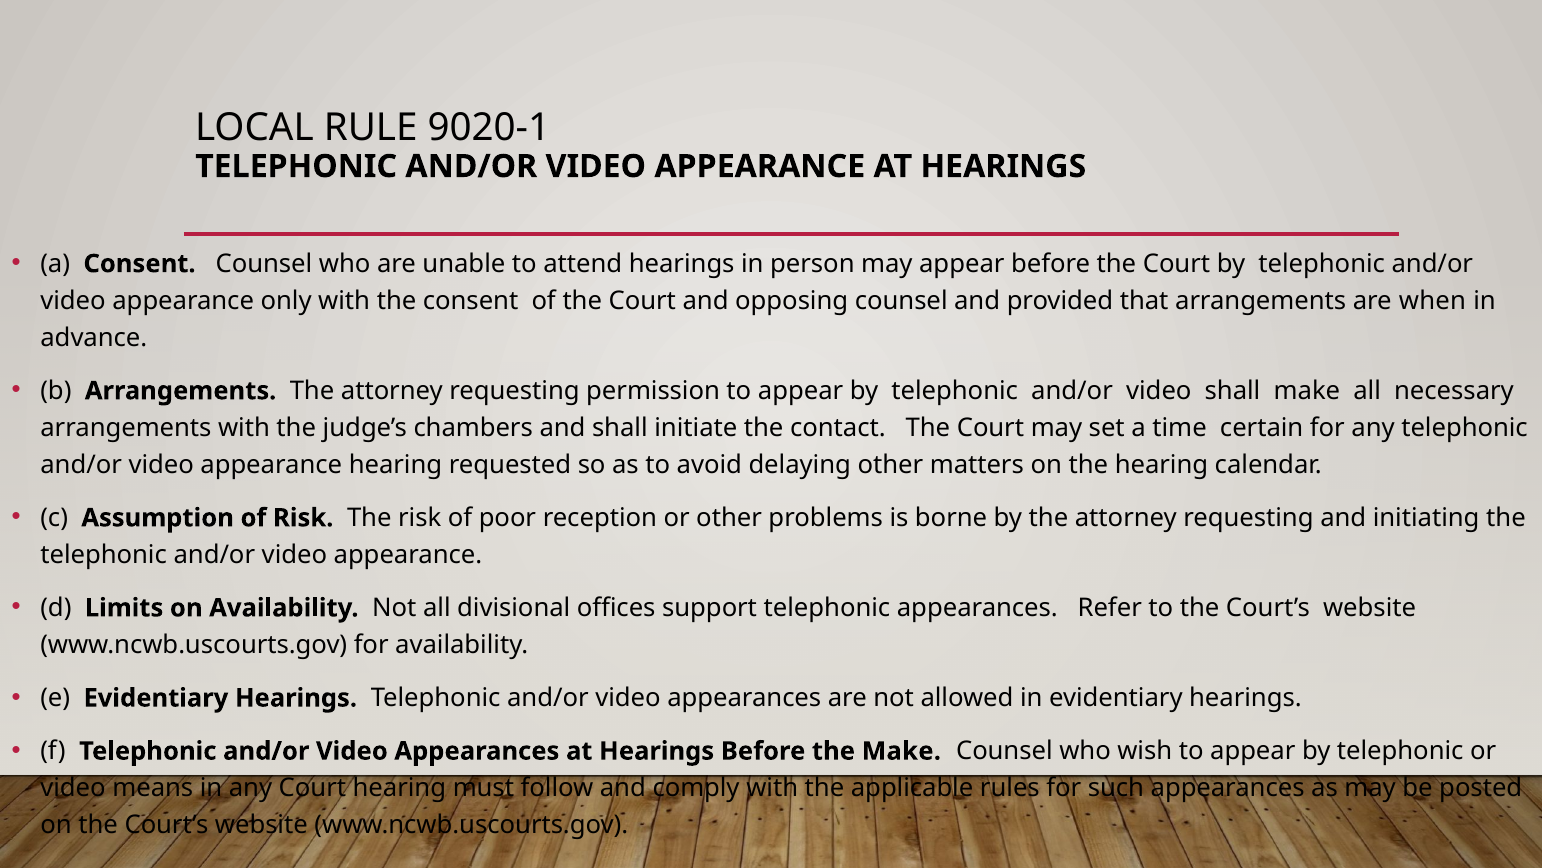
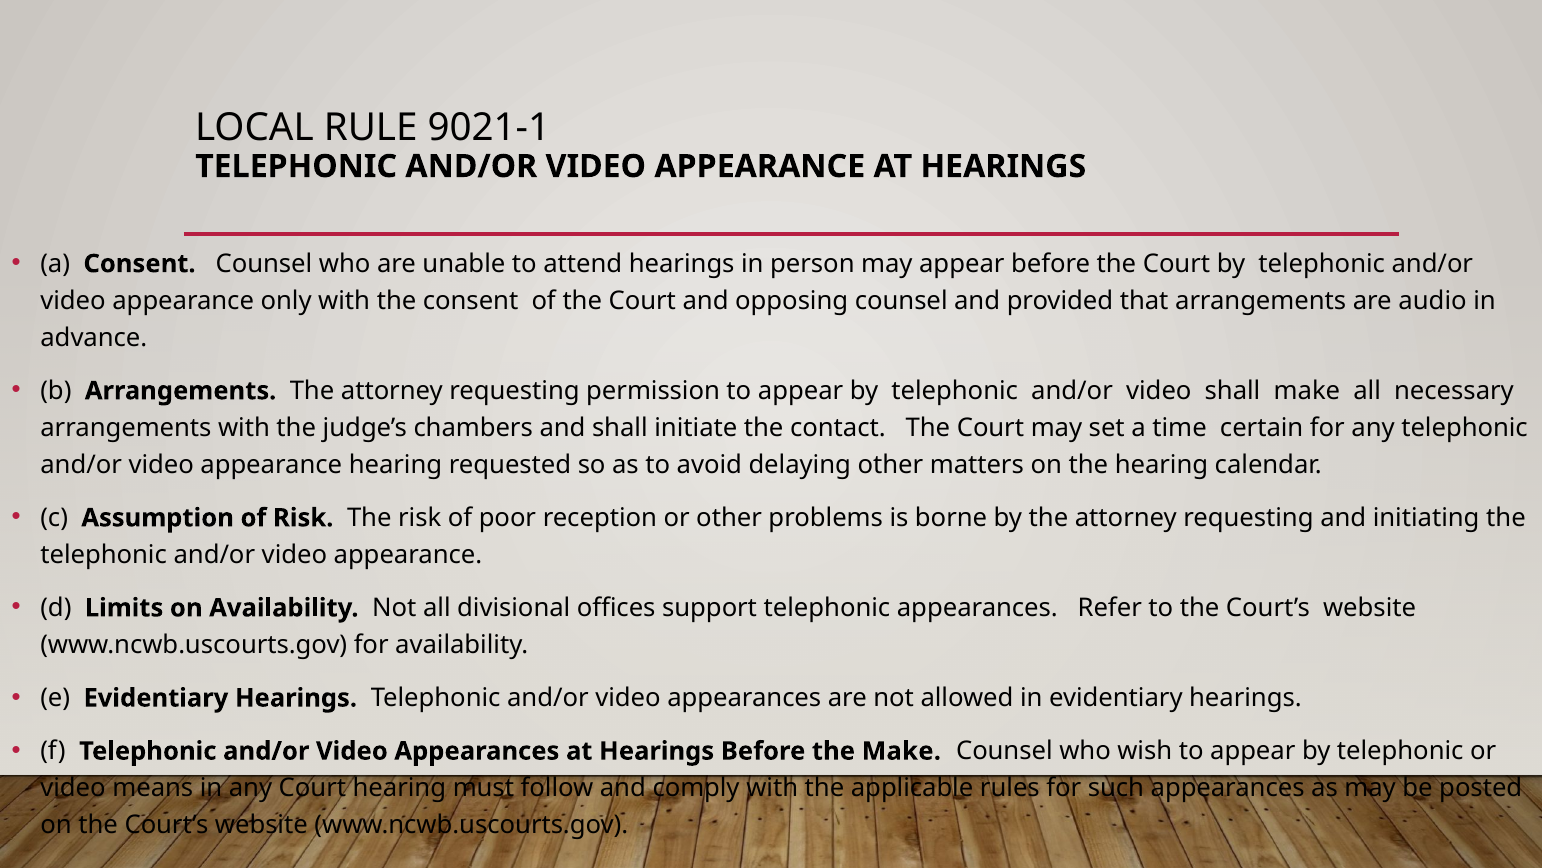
9020-1: 9020-1 -> 9021-1 (489, 128)
when: when -> audio (1433, 301)
